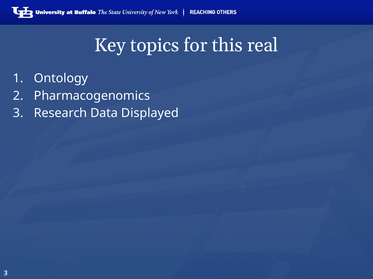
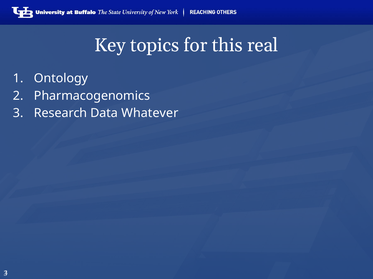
Displayed: Displayed -> Whatever (150, 113)
